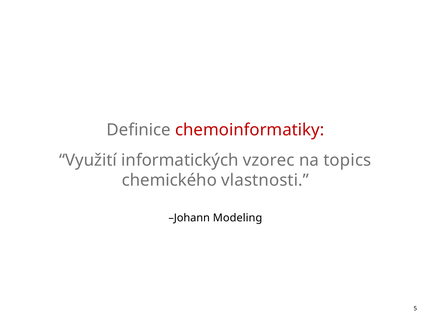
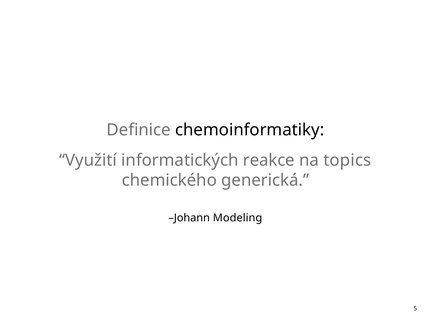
chemoinformatiky colour: red -> black (250, 130)
vzorec: vzorec -> reakce (269, 160)
vlastnosti: vlastnosti -> generická (265, 180)
